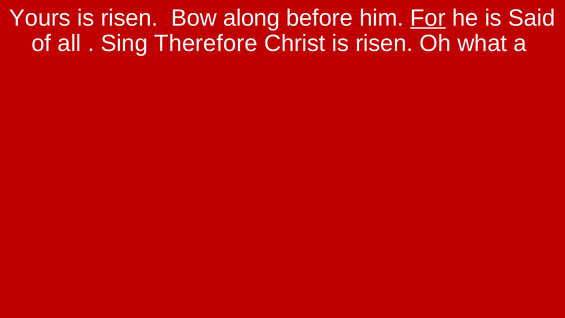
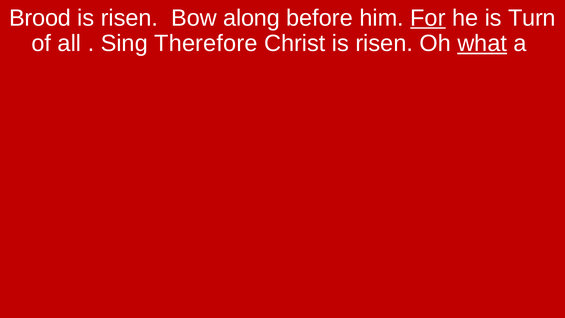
Yours: Yours -> Brood (40, 18)
Said: Said -> Turn (532, 18)
what underline: none -> present (482, 43)
